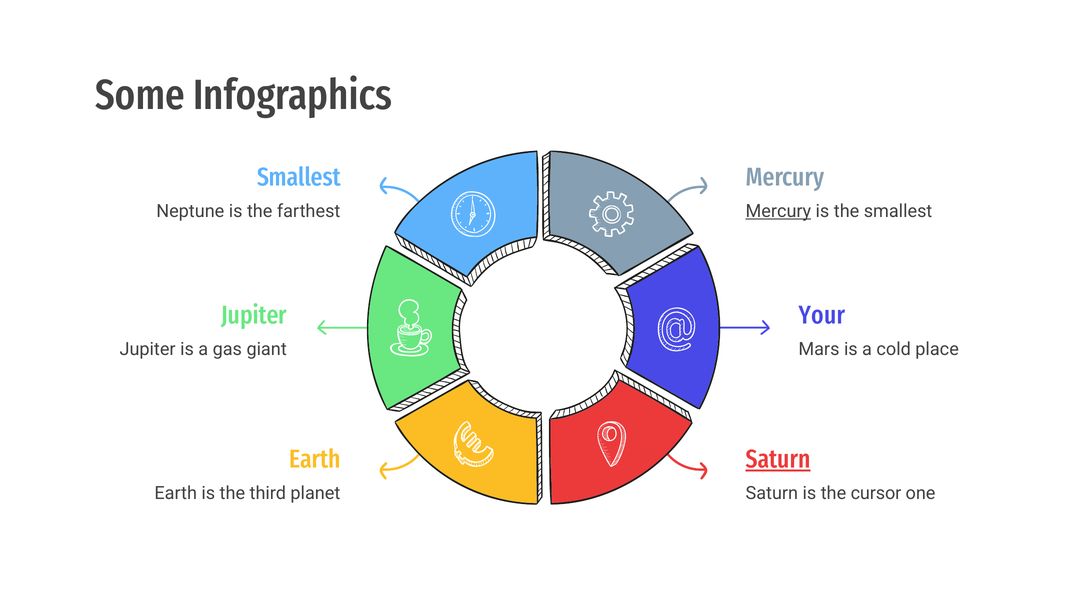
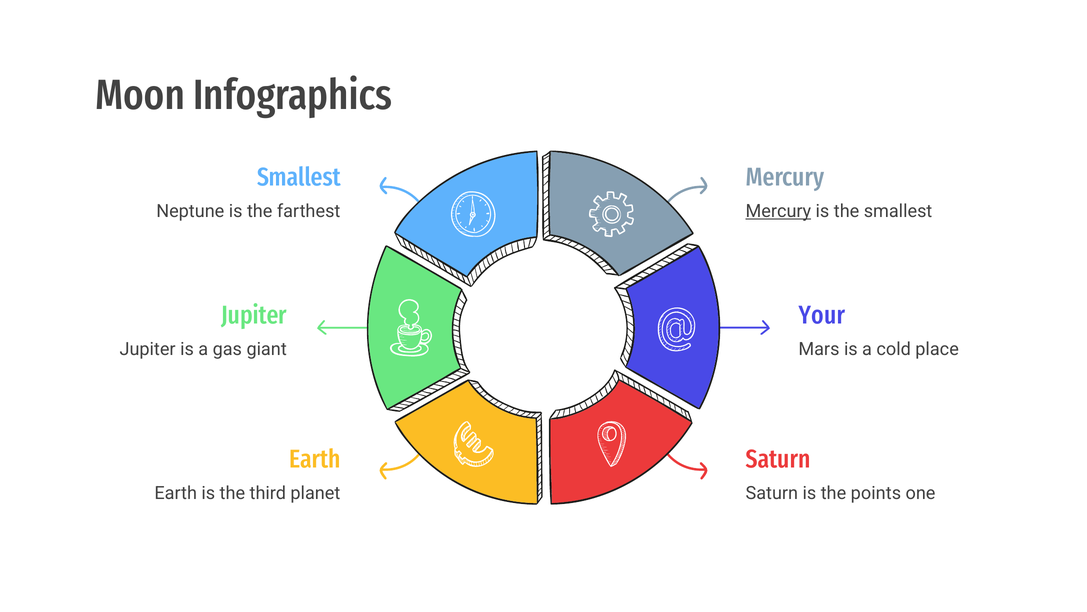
Some: Some -> Moon (140, 95)
Saturn underline: present -> none (778, 459)
cursor: cursor -> points (876, 493)
